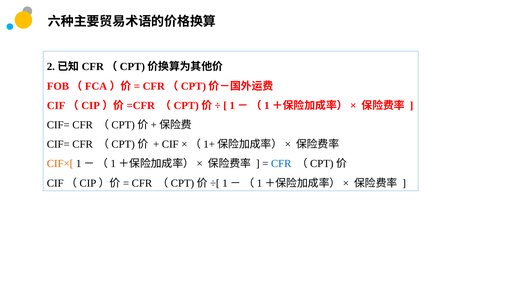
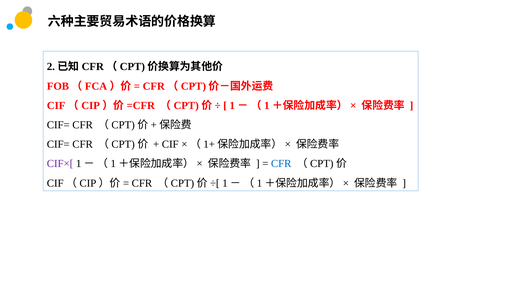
CIF×[ colour: orange -> purple (60, 164)
